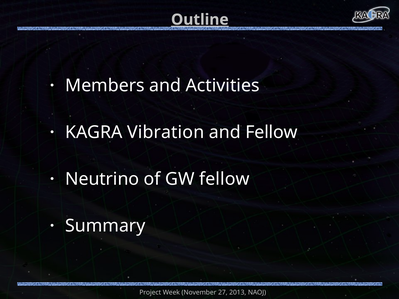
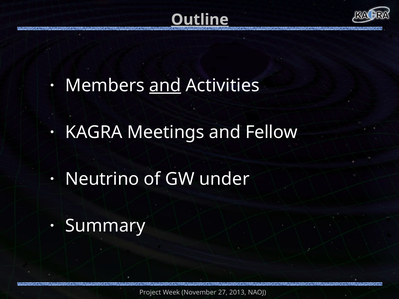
and underline: none -> present (165, 86)
Vibration: Vibration -> Meetings (166, 132)
GW fellow: fellow -> under (224, 179)
